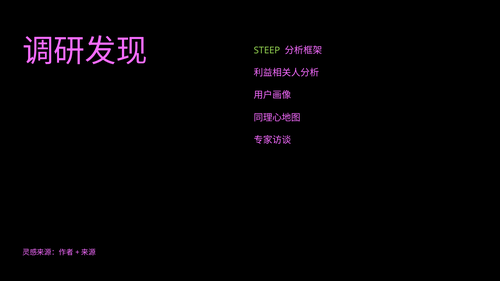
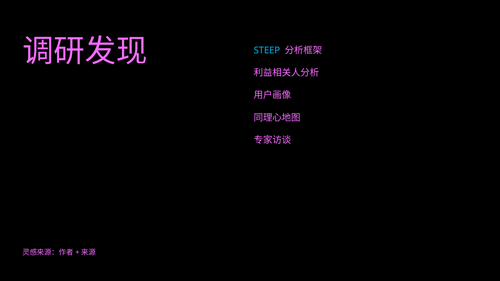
STEEP colour: light green -> light blue (267, 50)
